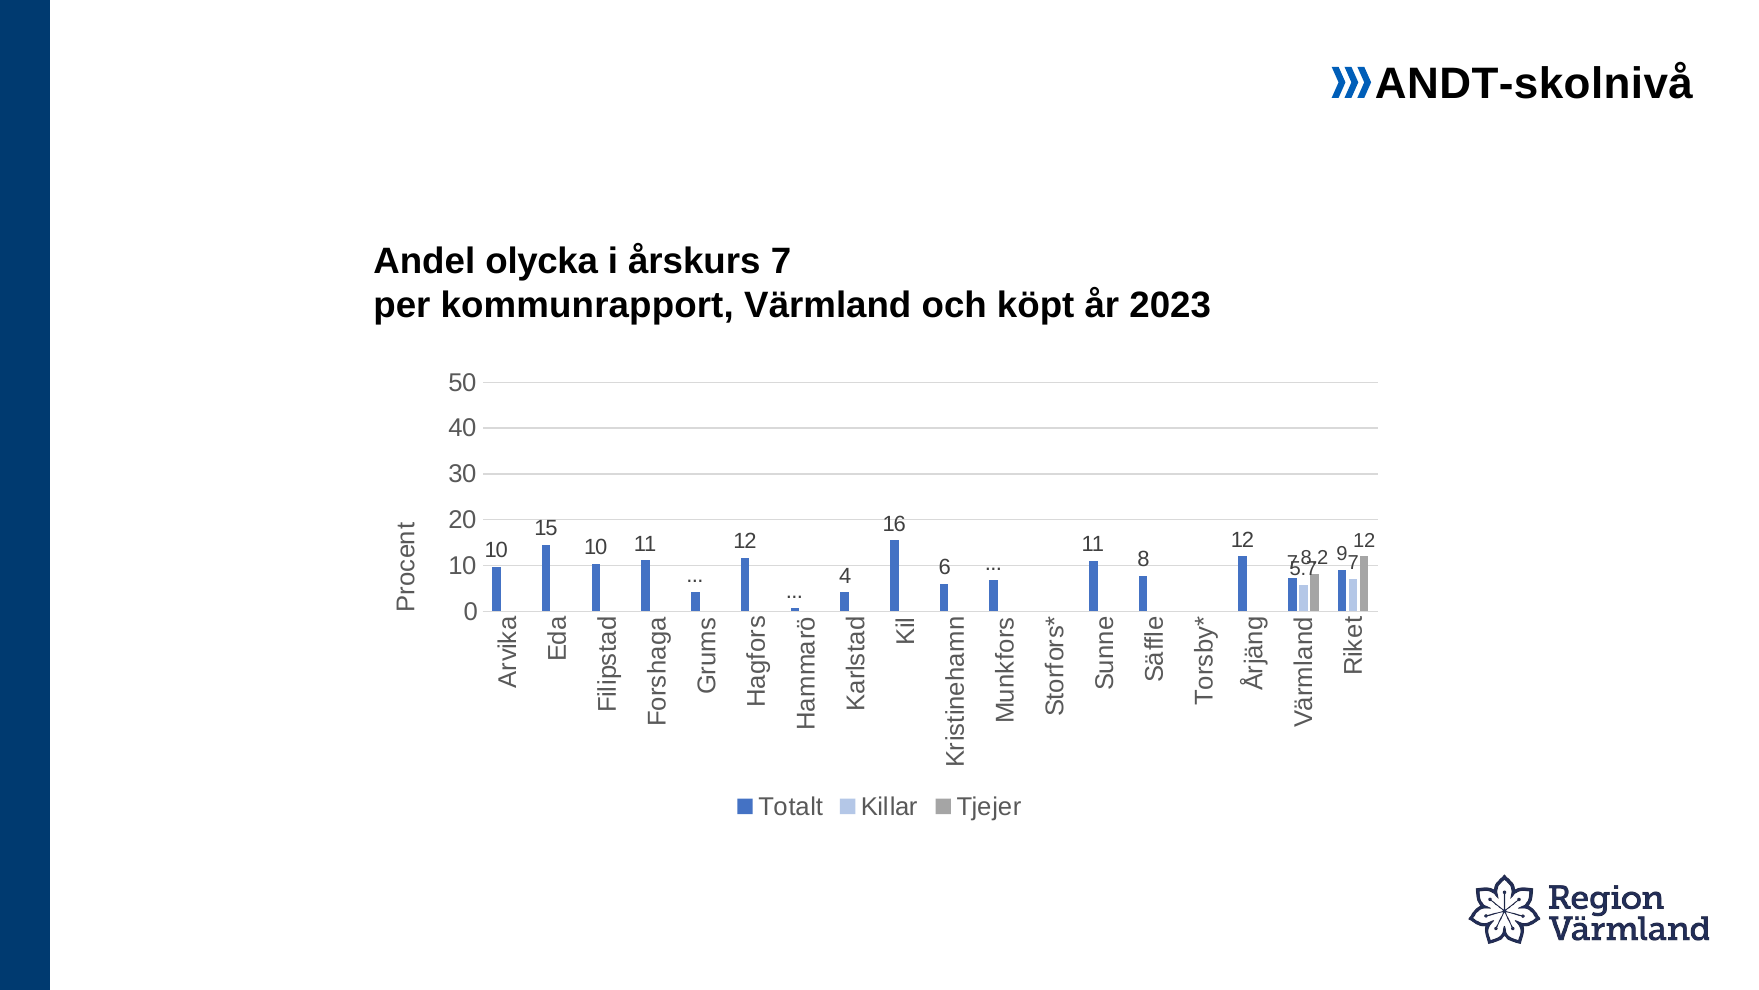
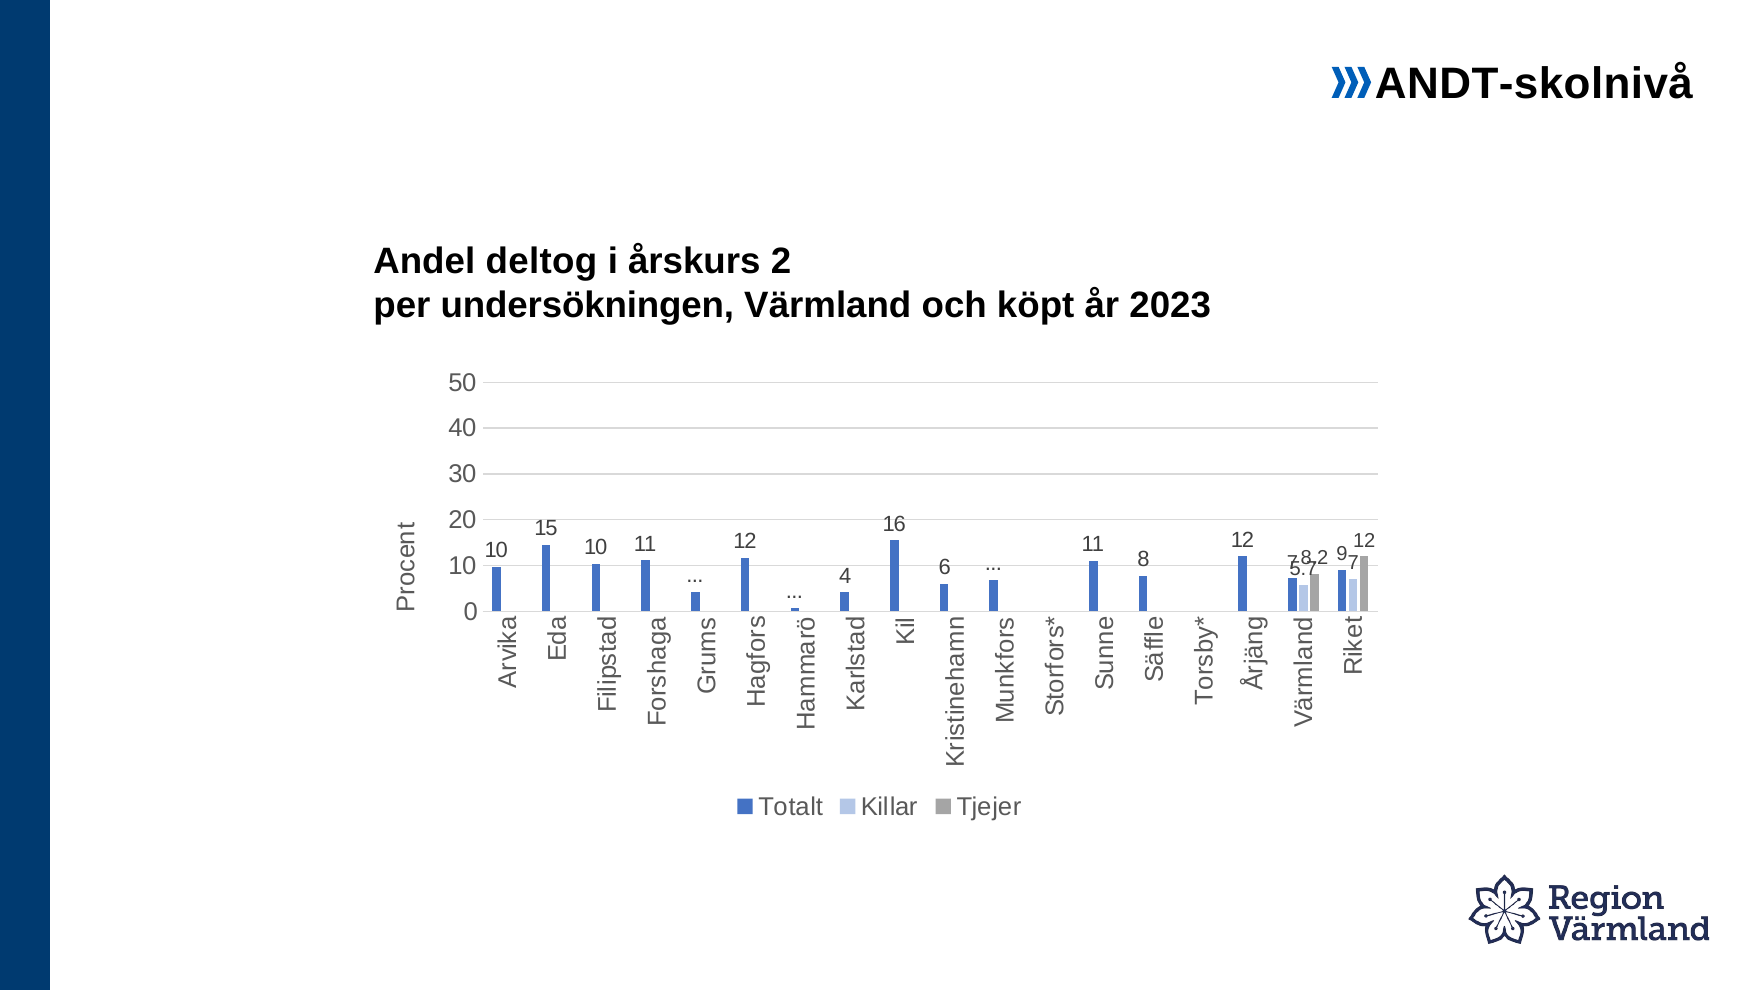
olycka: olycka -> deltog (541, 261)
årskurs 7: 7 -> 2 (781, 261)
kommunrapport: kommunrapport -> undersökningen (587, 305)
